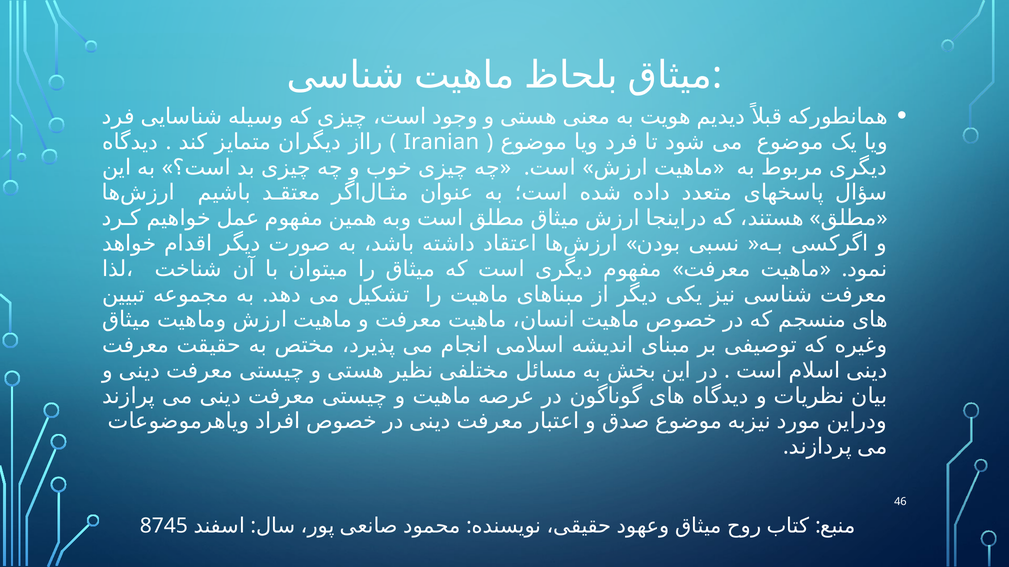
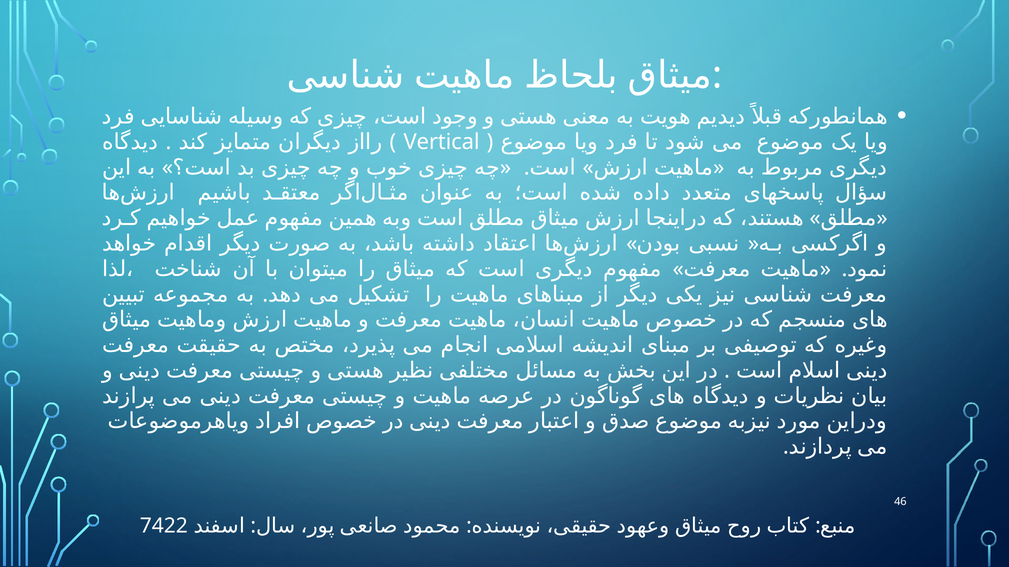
Iranian: Iranian -> Vertical (442, 142)
8745: 8745 -> 7422 (164, 526)
